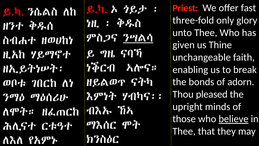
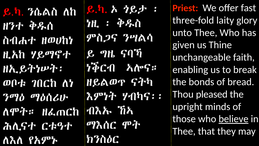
only: only -> laity (225, 20)
ንሣልሳ underline: present -> none (138, 38)
adorn: adorn -> bread (241, 82)
